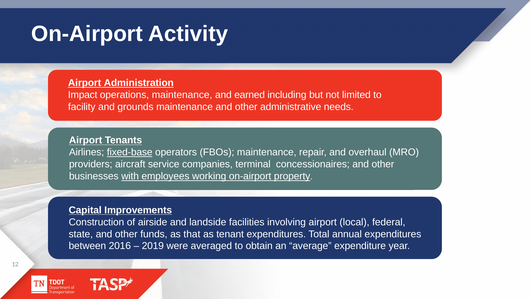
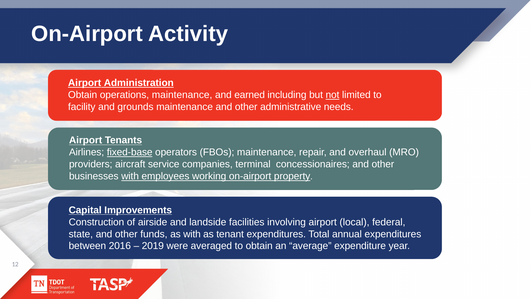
Impact: Impact -> Obtain (83, 95)
not underline: none -> present (333, 95)
as that: that -> with (192, 234)
